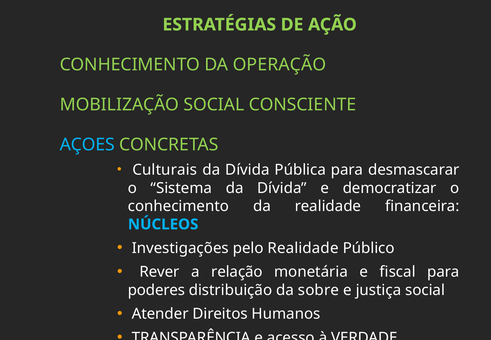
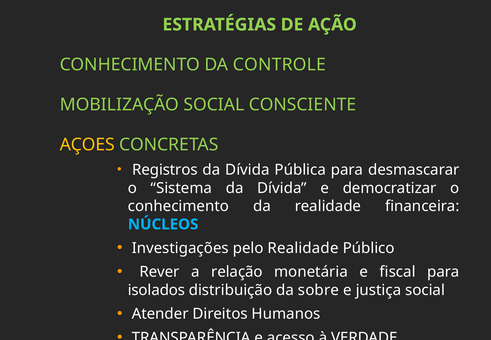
OPERAÇÃO: OPERAÇÃO -> CONTROLE (279, 65)
AÇOES colour: light blue -> yellow (87, 145)
Culturais: Culturais -> Registros (165, 170)
poderes: poderes -> isolados (156, 290)
